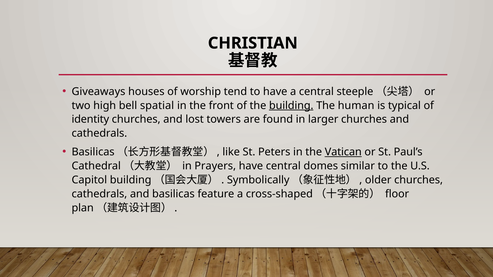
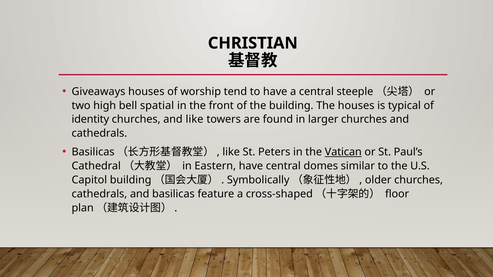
building underline: present -> none (291, 106)
The human: human -> houses (356, 106)
and lost: lost -> like (195, 120)
Prayers: Prayers -> Eastern (215, 166)
